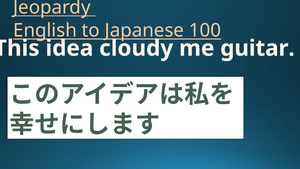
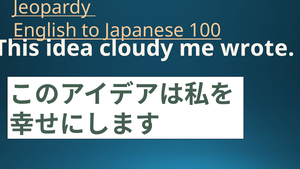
guitar: guitar -> wrote (257, 48)
